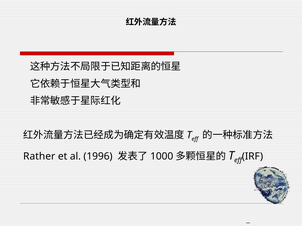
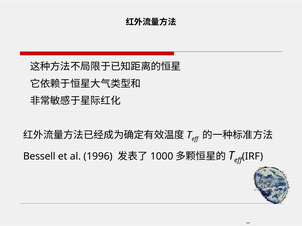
Rather: Rather -> Bessell (39, 157)
